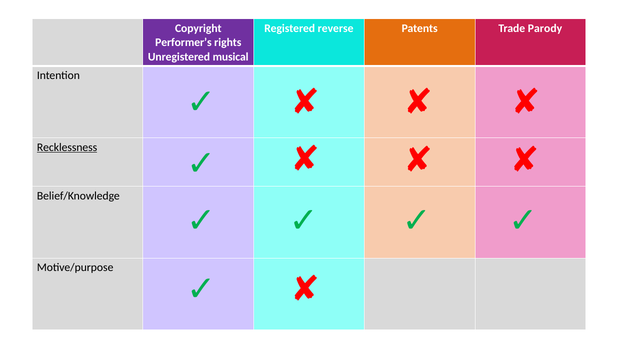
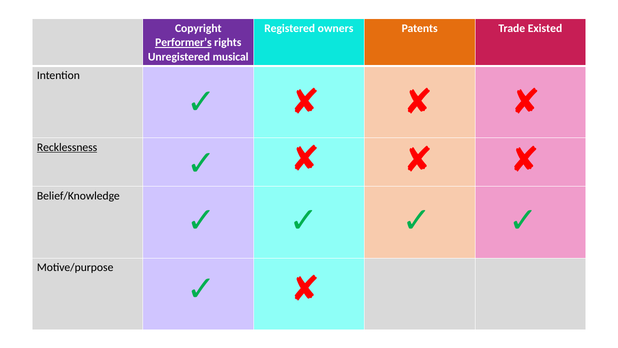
reverse: reverse -> owners (336, 28)
Parody: Parody -> Existed (545, 28)
Performer’s underline: none -> present (183, 42)
